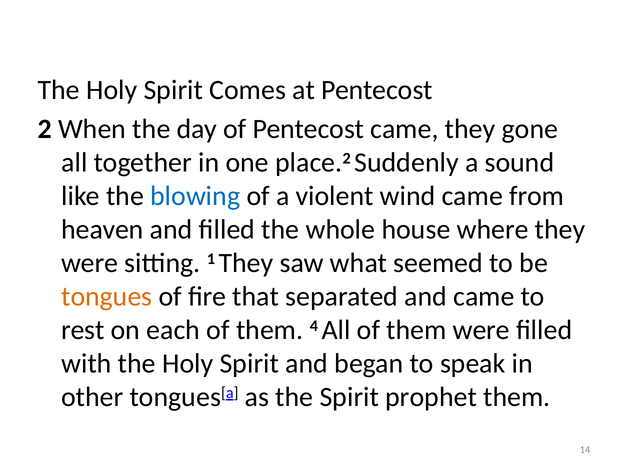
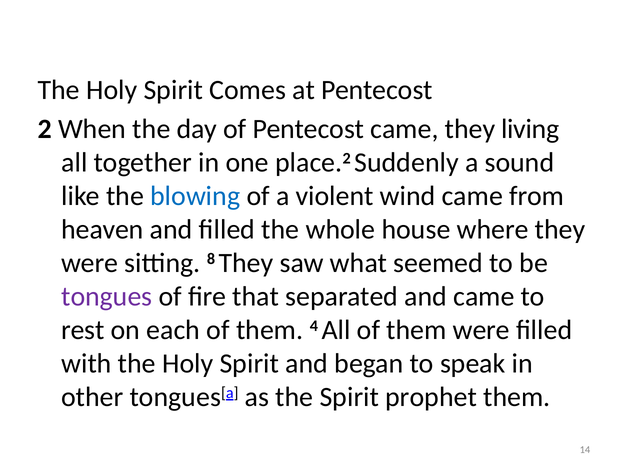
gone: gone -> living (530, 129)
1: 1 -> 8 (211, 259)
tongues colour: orange -> purple (107, 297)
